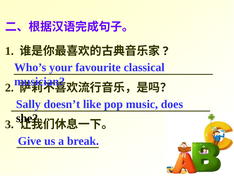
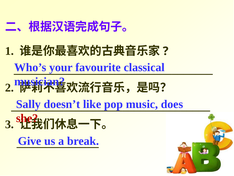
she colour: black -> red (27, 118)
